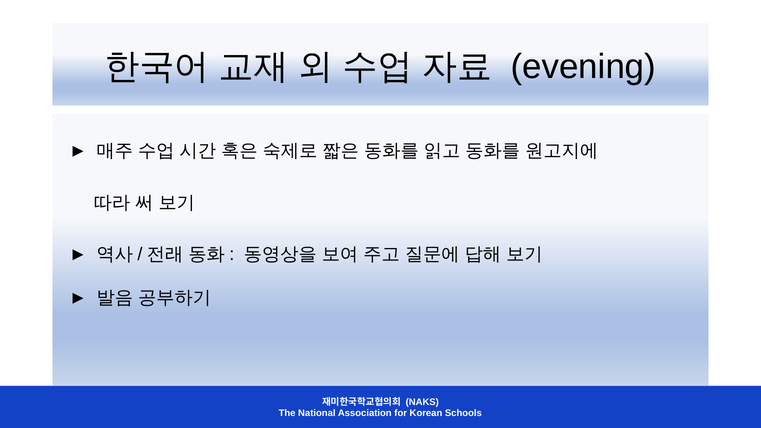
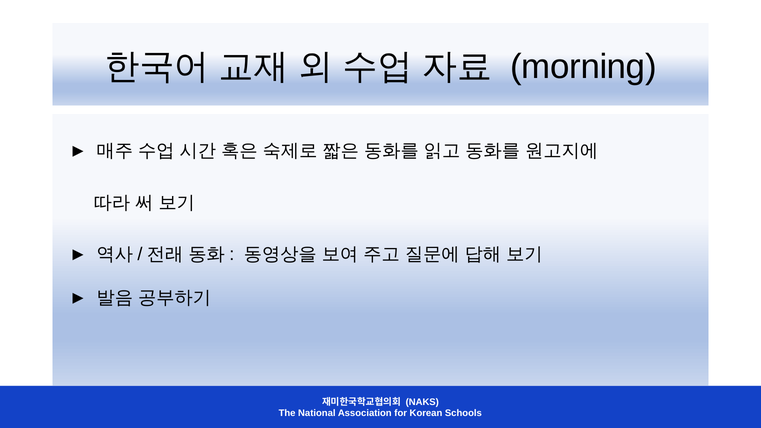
evening: evening -> morning (583, 67)
